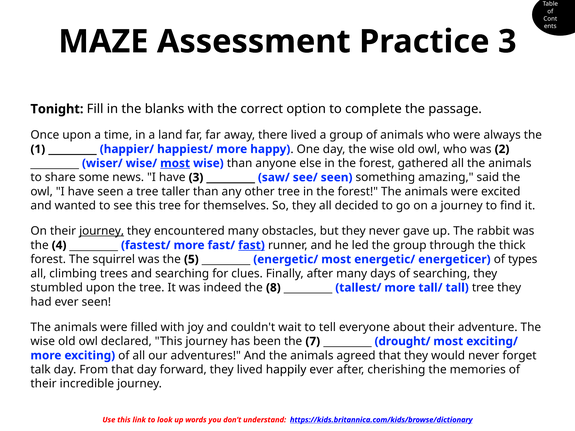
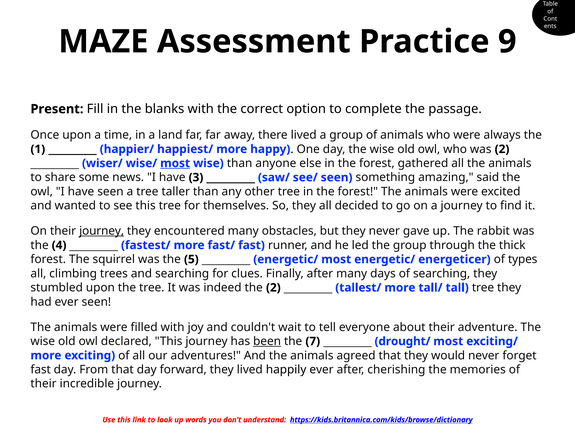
Practice 3: 3 -> 9 (507, 42)
Tonight: Tonight -> Present (57, 109)
fast underline: present -> none (252, 245)
the 8: 8 -> 2 (273, 288)
been underline: none -> present (267, 341)
talk: talk -> fast (41, 370)
